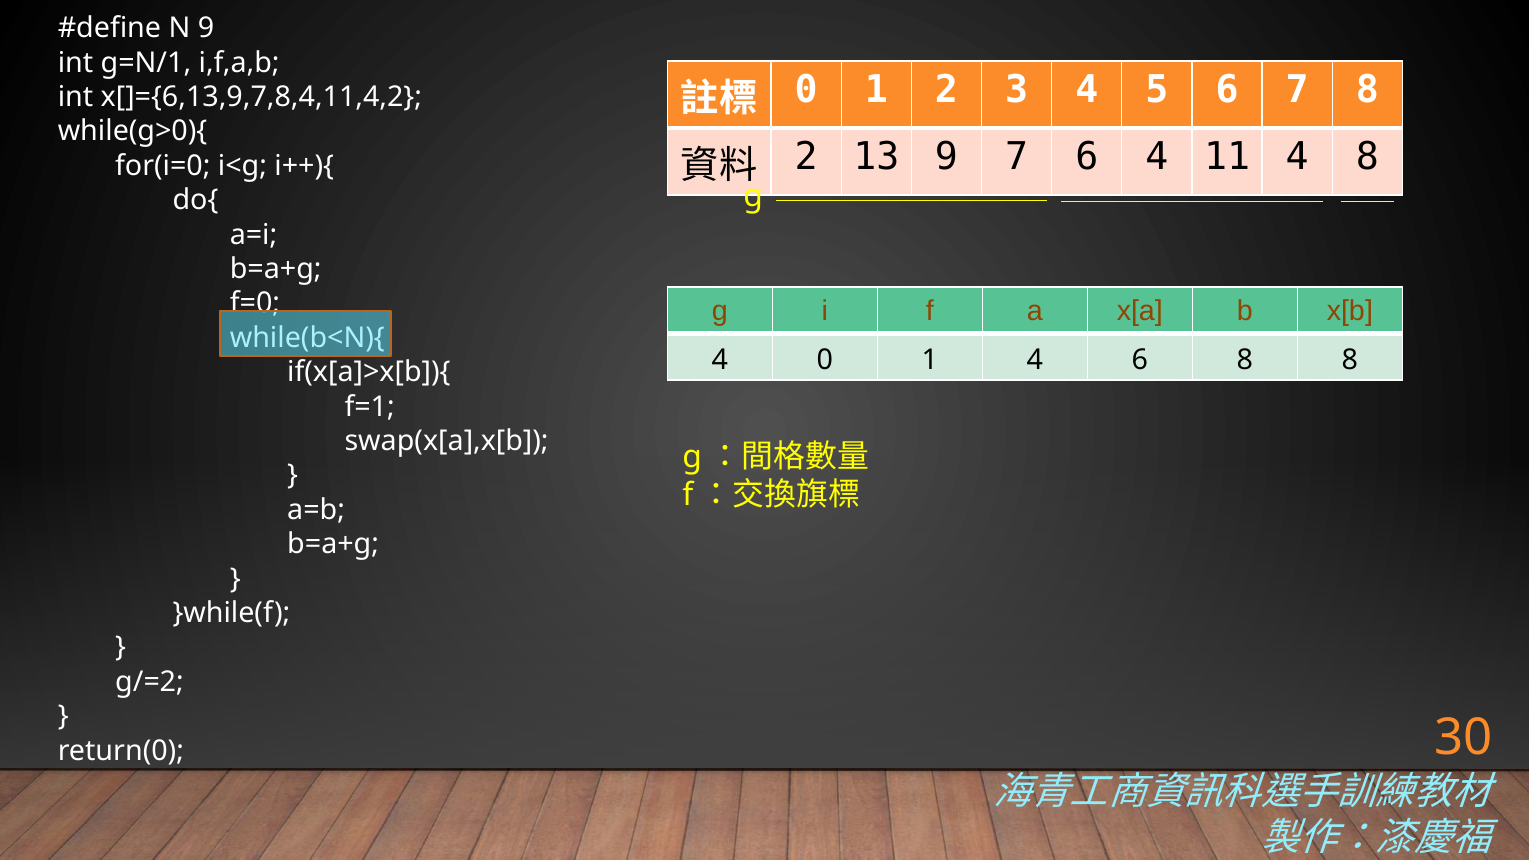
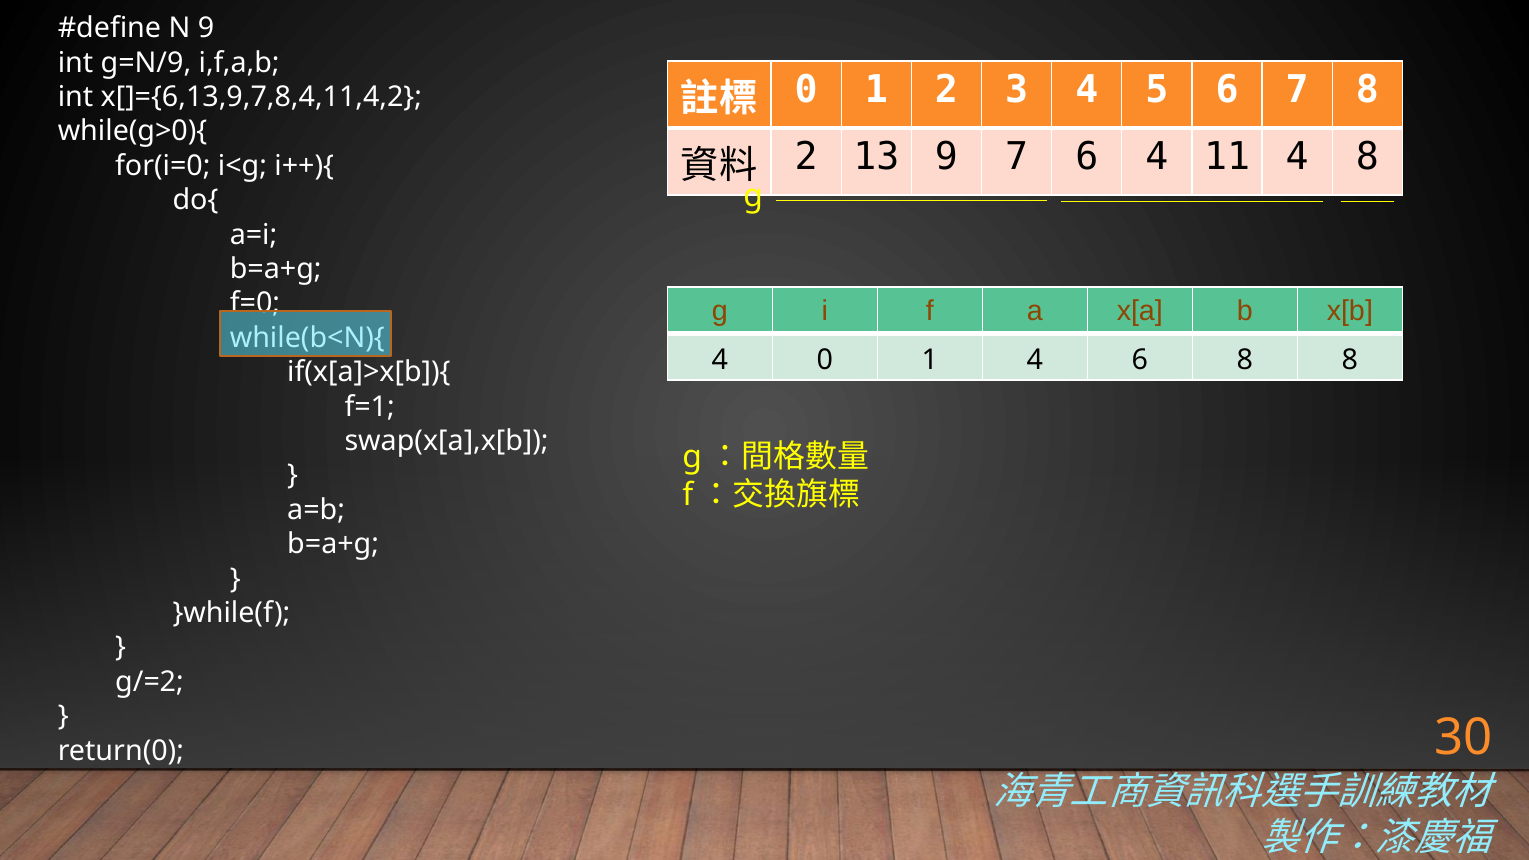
g=N/1: g=N/1 -> g=N/9 (146, 63)
